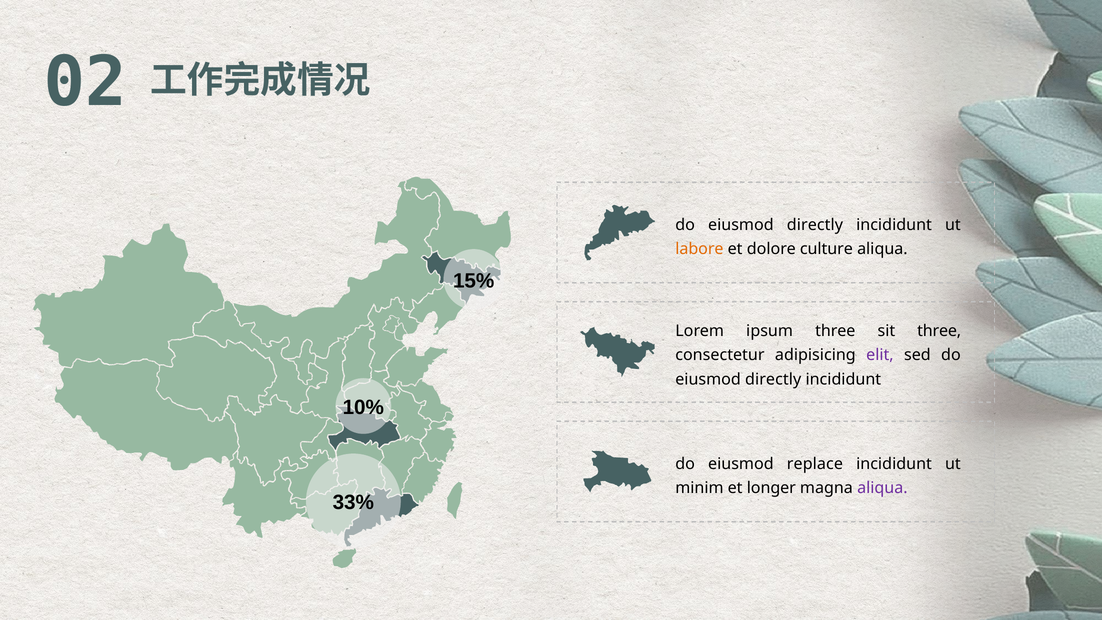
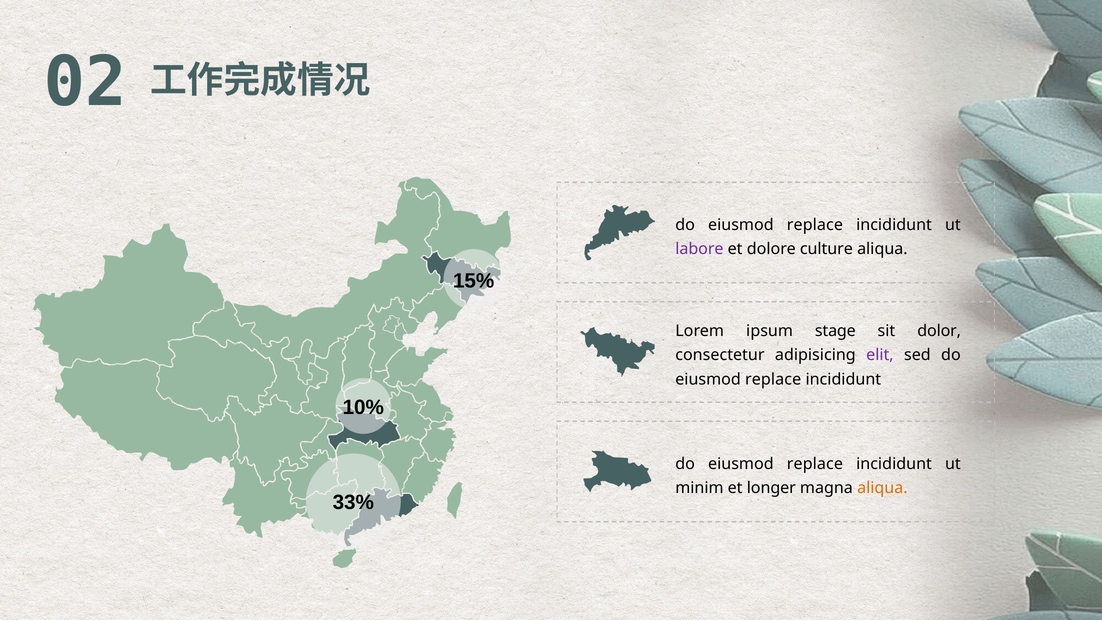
directly: directly -> replace (815, 225)
labore colour: orange -> purple (699, 249)
ipsum three: three -> stage (835, 331)
sit three: three -> dolor (939, 331)
directly: directly -> replace (773, 379)
aliqua colour: purple -> orange (882, 488)
